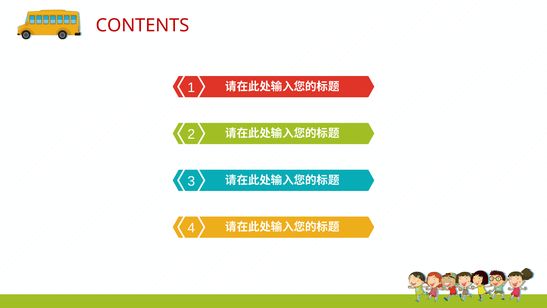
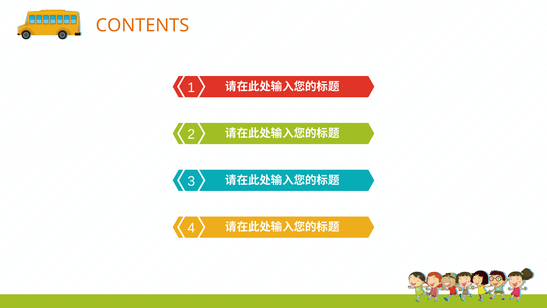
CONTENTS colour: red -> orange (142, 26)
